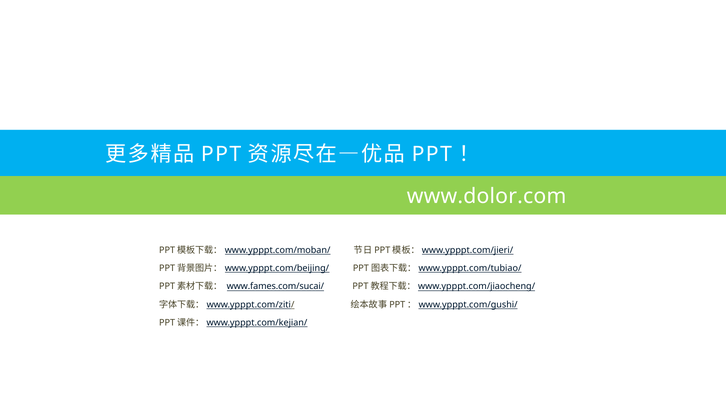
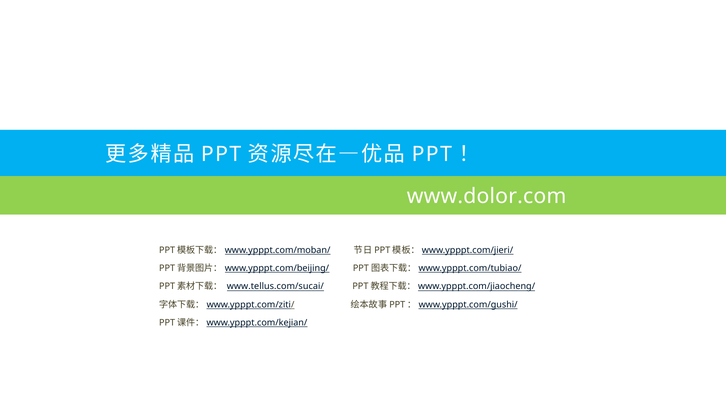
www.fames.com/sucai/: www.fames.com/sucai/ -> www.tellus.com/sucai/ (275, 287)
